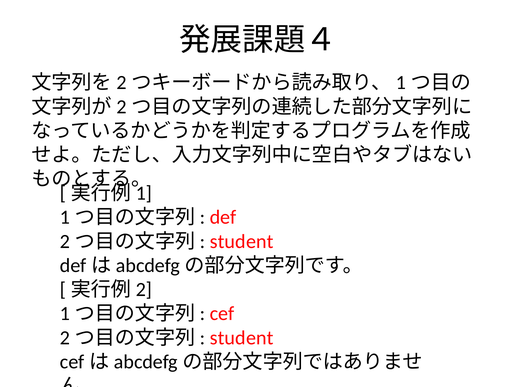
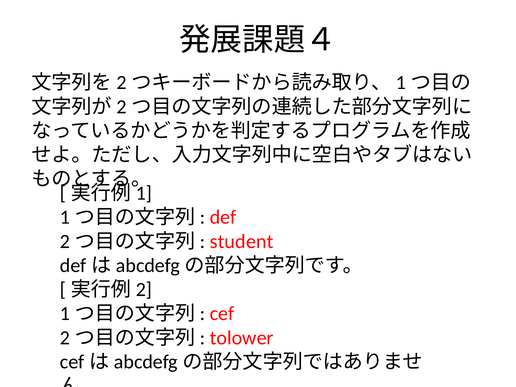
student: student -> tolower (242, 338)
